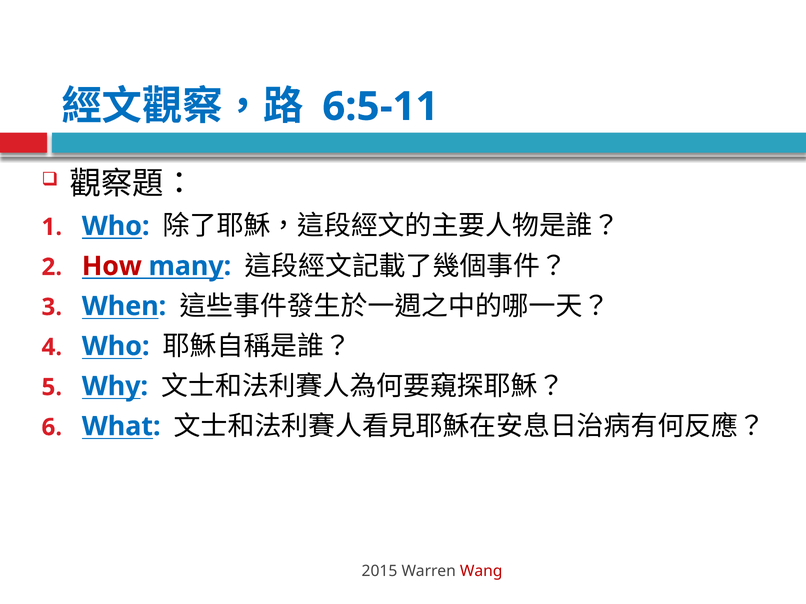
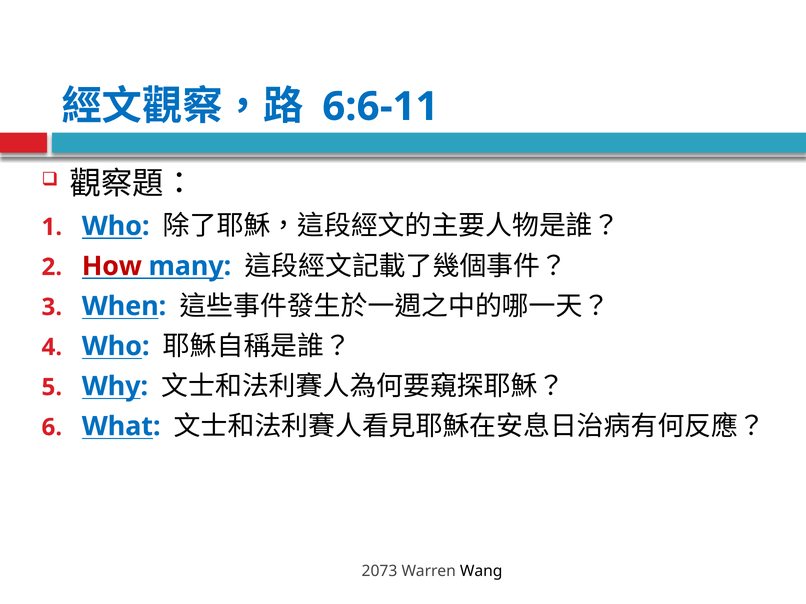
6:5-11: 6:5-11 -> 6:6-11 (380, 107)
2015: 2015 -> 2073 (380, 572)
Wang colour: red -> black (481, 572)
